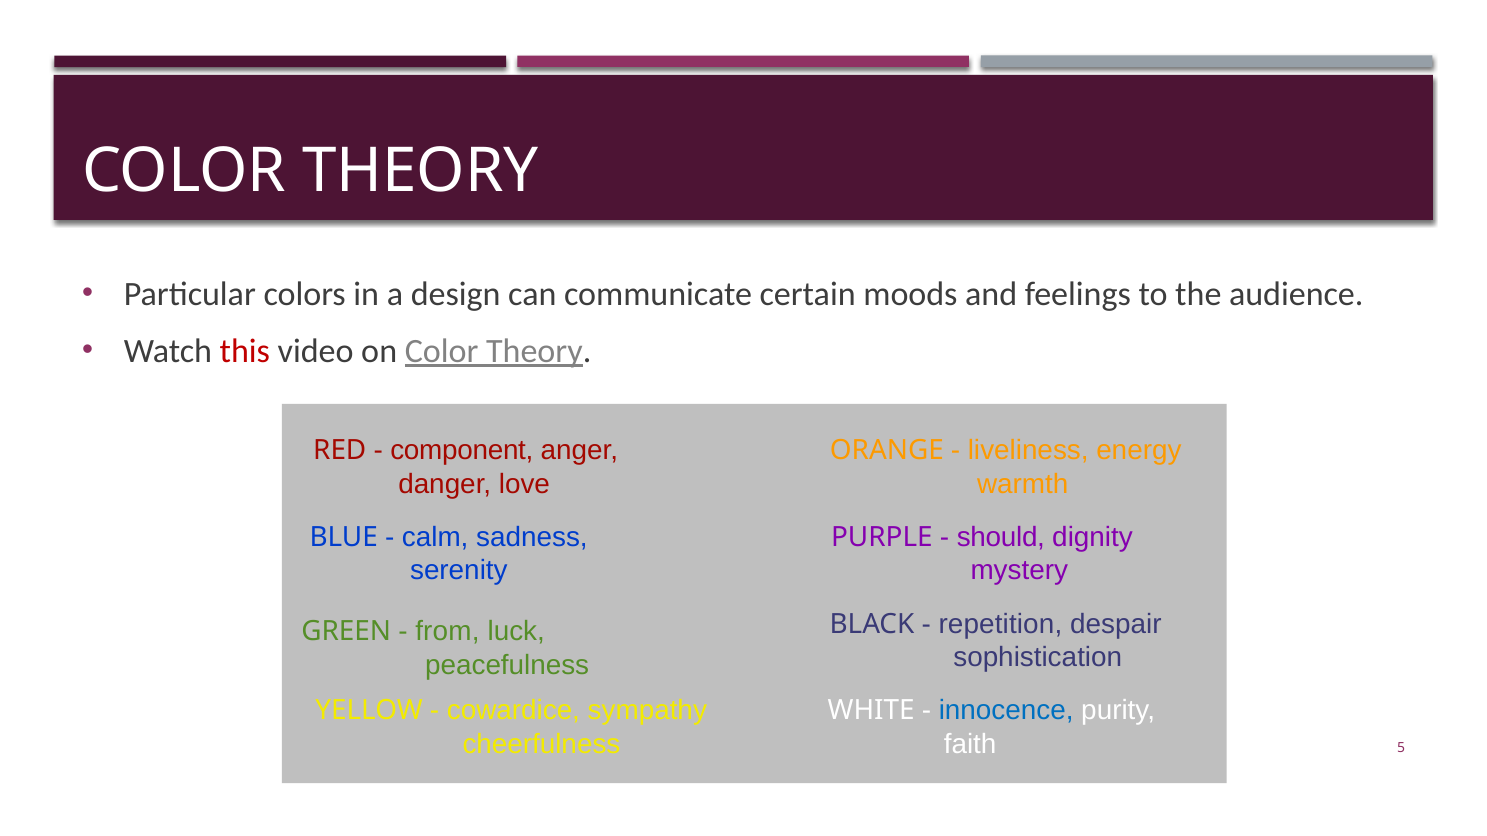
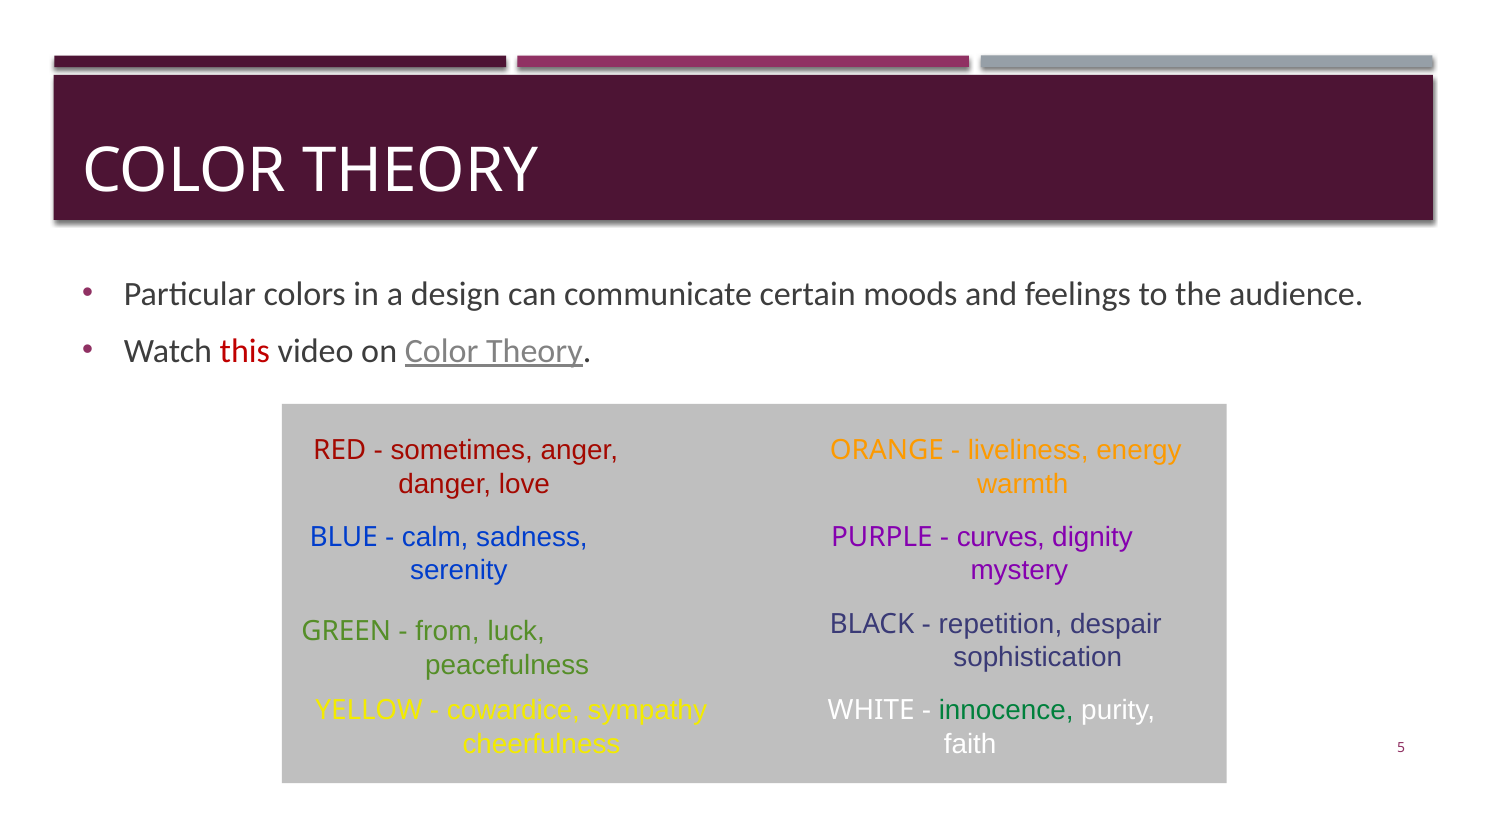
component: component -> sometimes (462, 451)
should: should -> curves (1001, 537)
innocence colour: blue -> green (1006, 711)
